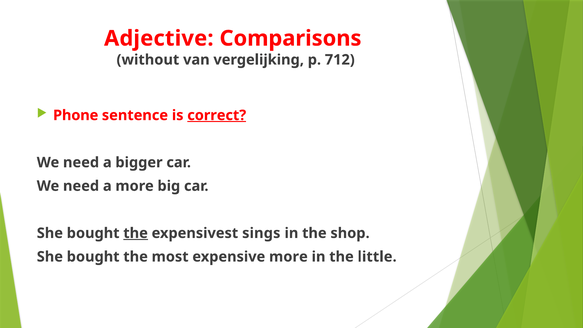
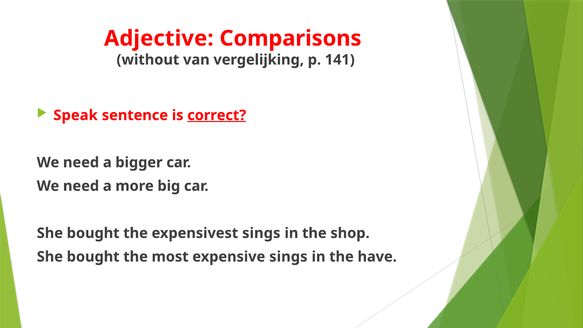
712: 712 -> 141 (340, 60)
Phone: Phone -> Speak (76, 115)
the underline: present -> none (136, 233)
expensive more: more -> sings (288, 257)
little: little -> have (377, 257)
